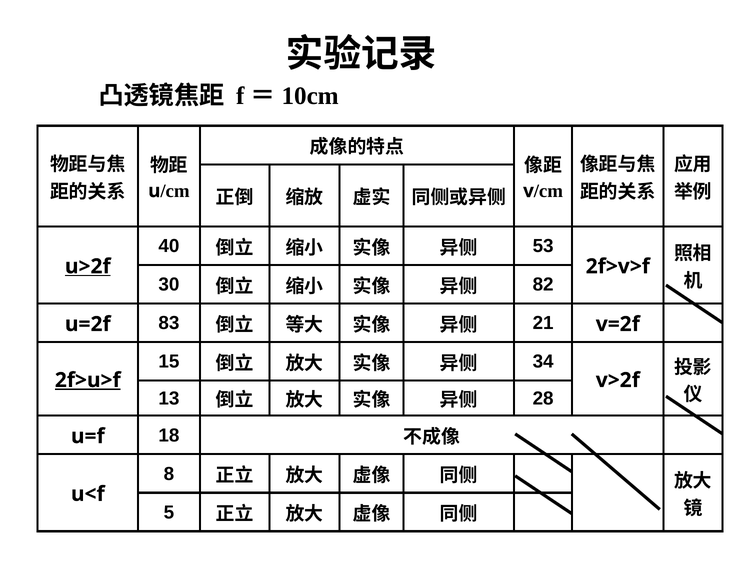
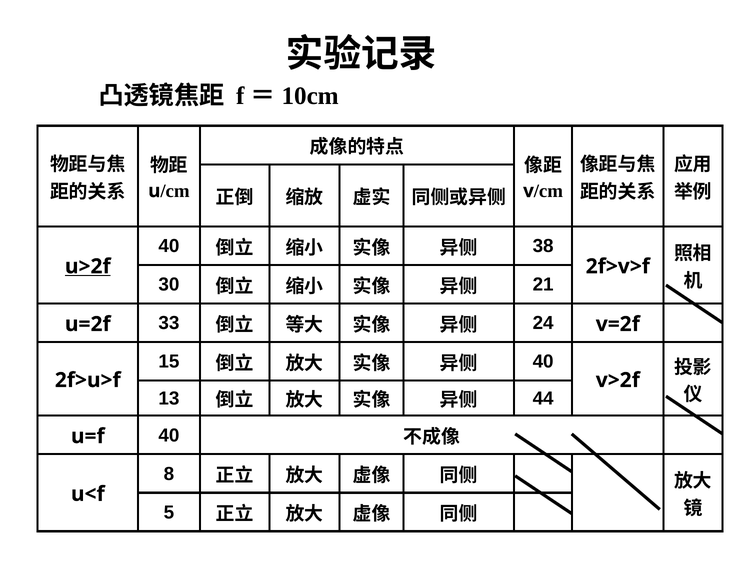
53: 53 -> 38 (543, 246)
82: 82 -> 21 (543, 284)
83: 83 -> 33 (169, 323)
21: 21 -> 24 (543, 323)
34: 34 -> 40 (543, 361)
2f>u>f underline: present -> none (88, 380)
28: 28 -> 44 (543, 398)
u=f 18: 18 -> 40 (169, 435)
